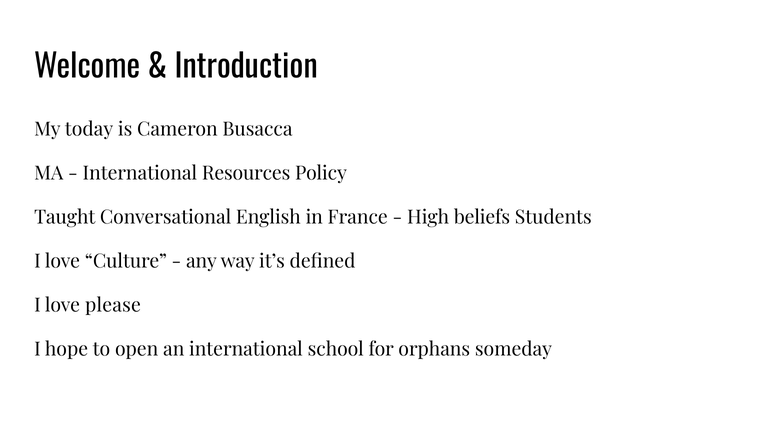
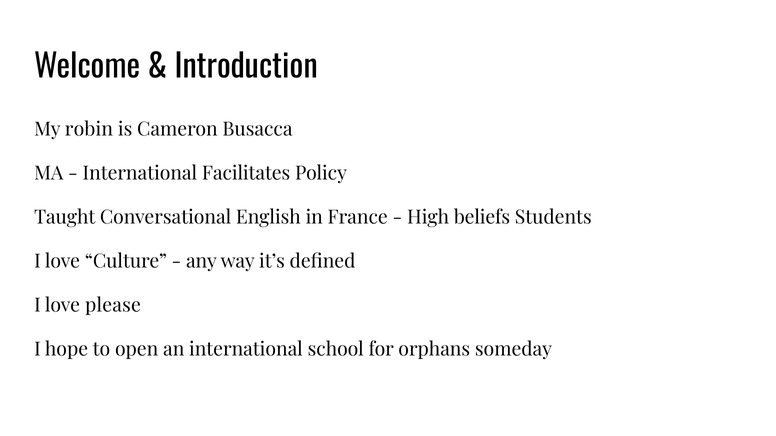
today: today -> robin (89, 130)
Resources: Resources -> Facilitates (246, 174)
